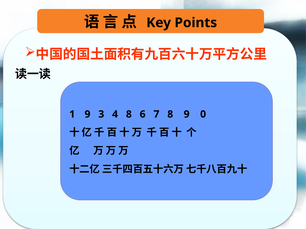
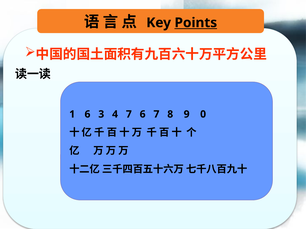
Points underline: none -> present (196, 23)
9: 9 -> 6 (87, 114)
4 8: 8 -> 7 (129, 114)
